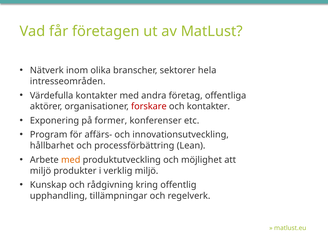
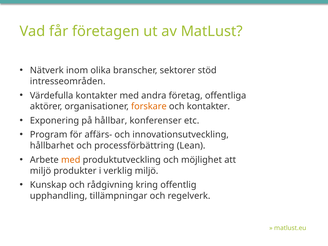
hela: hela -> stöd (207, 70)
forskare colour: red -> orange (149, 106)
former: former -> hållbar (111, 121)
